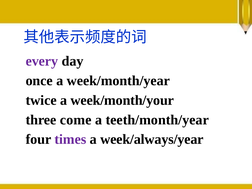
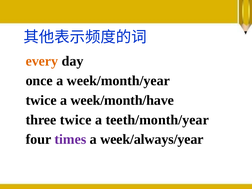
every colour: purple -> orange (42, 61)
week/month/your: week/month/your -> week/month/have (122, 100)
three come: come -> twice (76, 120)
